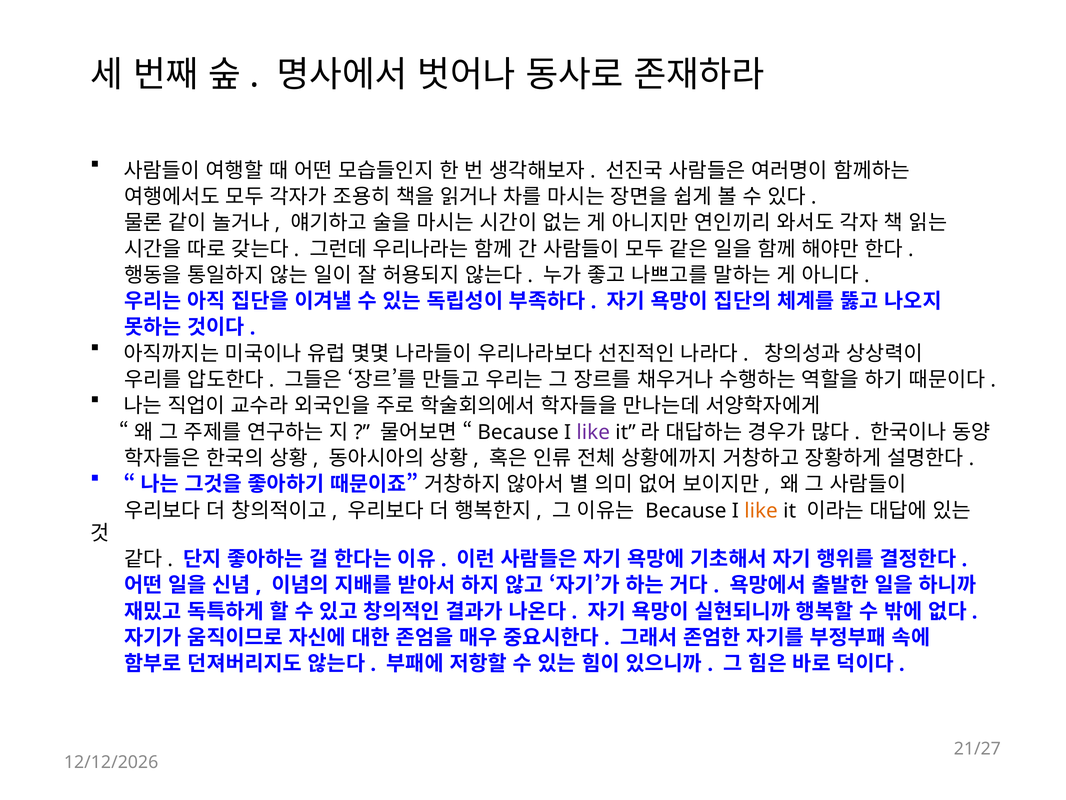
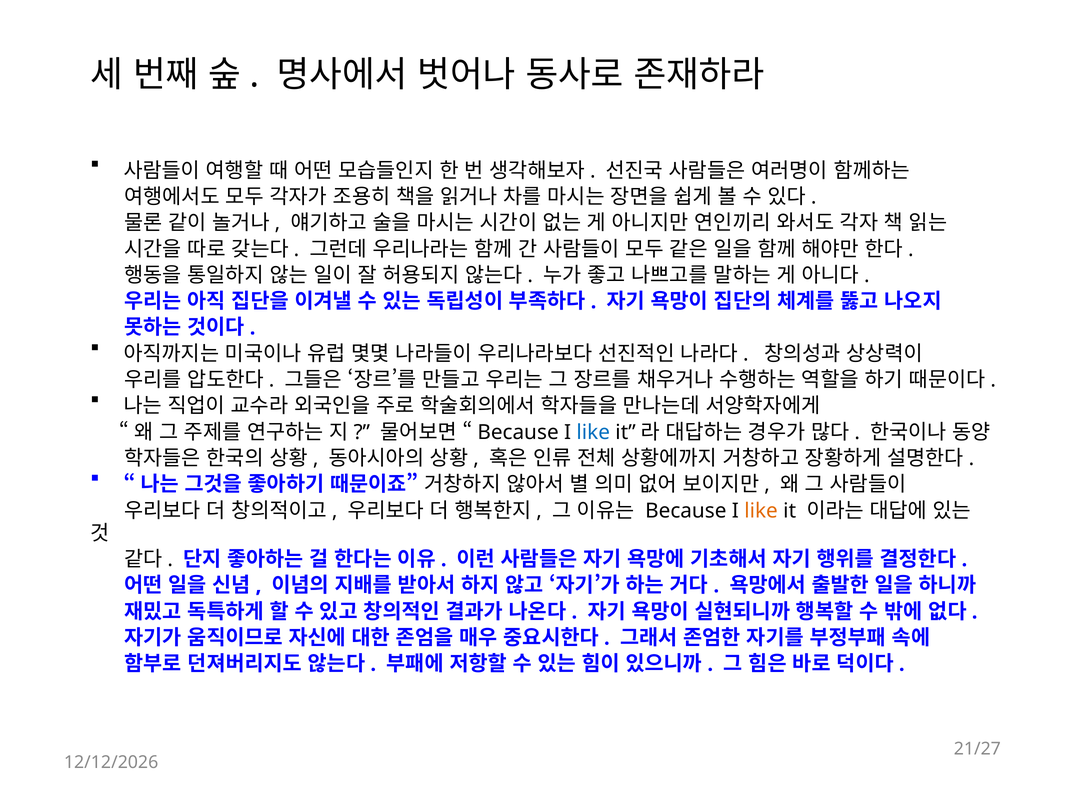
like colour: purple -> blue (593, 432)
